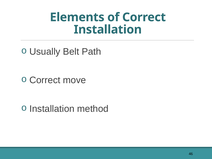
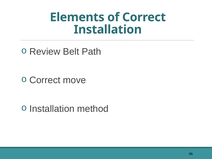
Usually: Usually -> Review (45, 52)
